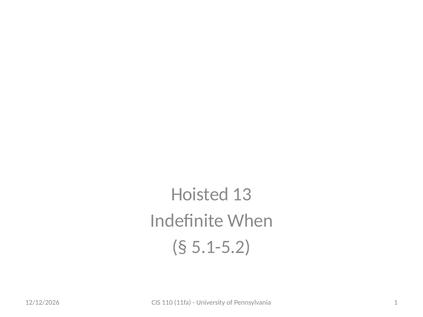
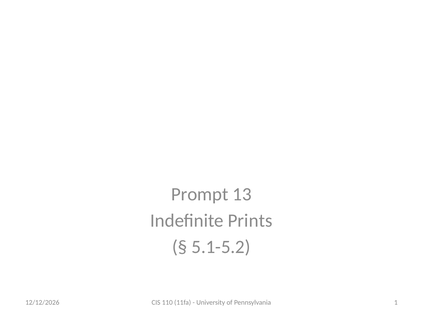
Hoisted: Hoisted -> Prompt (200, 194)
When: When -> Prints (250, 221)
